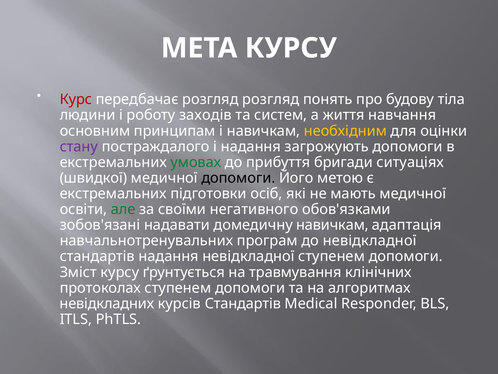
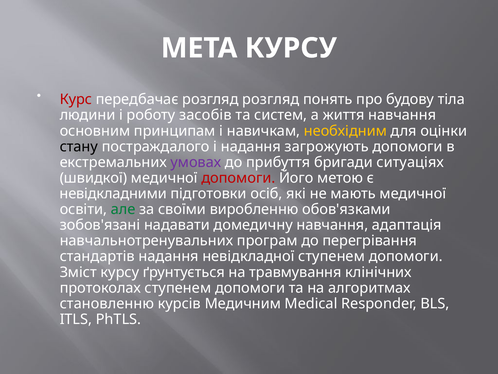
заходів: заходів -> засобів (205, 115)
стану colour: purple -> black (79, 146)
умовах colour: green -> purple (196, 162)
допомоги colour: black -> red (238, 178)
екстремальних: екстремальних -> невідкладними (113, 193)
негативного: негативного -> виробленню (254, 209)
домедичну навичкам: навичкам -> навчання (332, 225)
до невідкладної: невідкладної -> перегрівання (370, 241)
невідкладних: невідкладних -> становленню (107, 303)
курсів Стандартів: Стандартів -> Медичним (243, 303)
